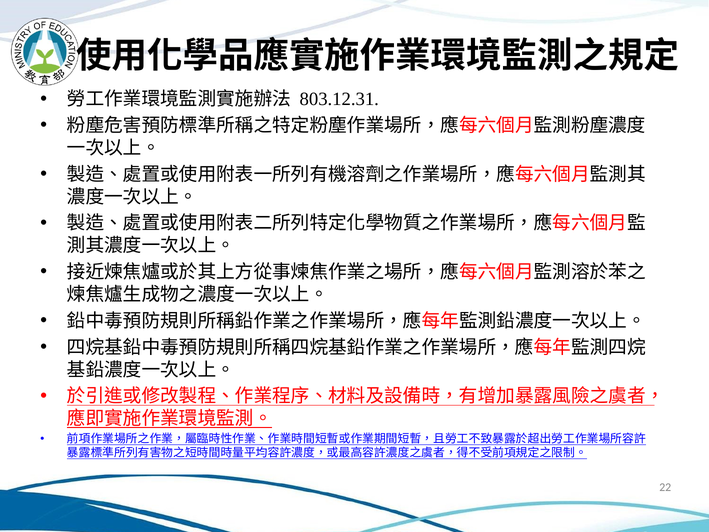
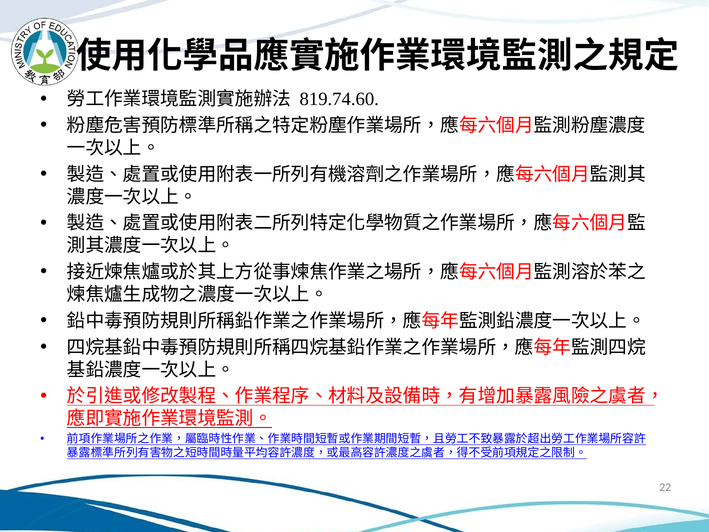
803.12.31: 803.12.31 -> 819.74.60 (339, 99)
